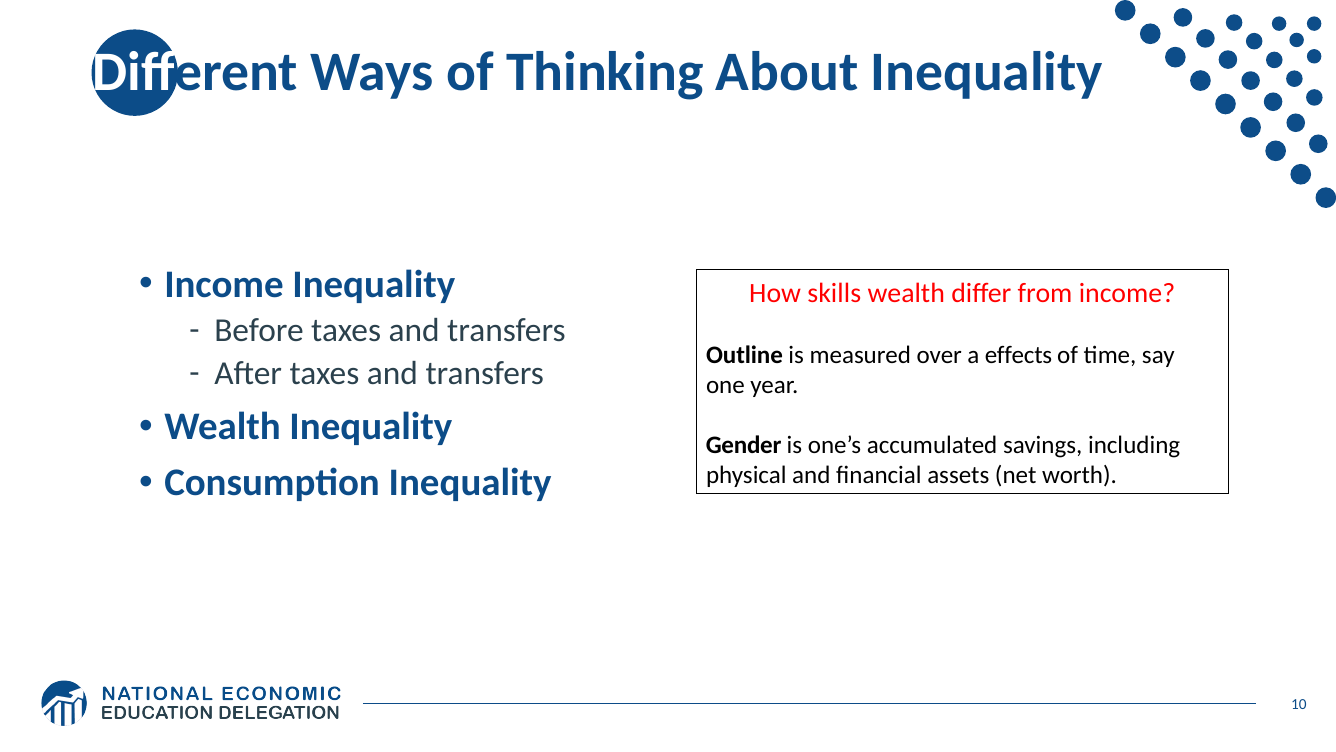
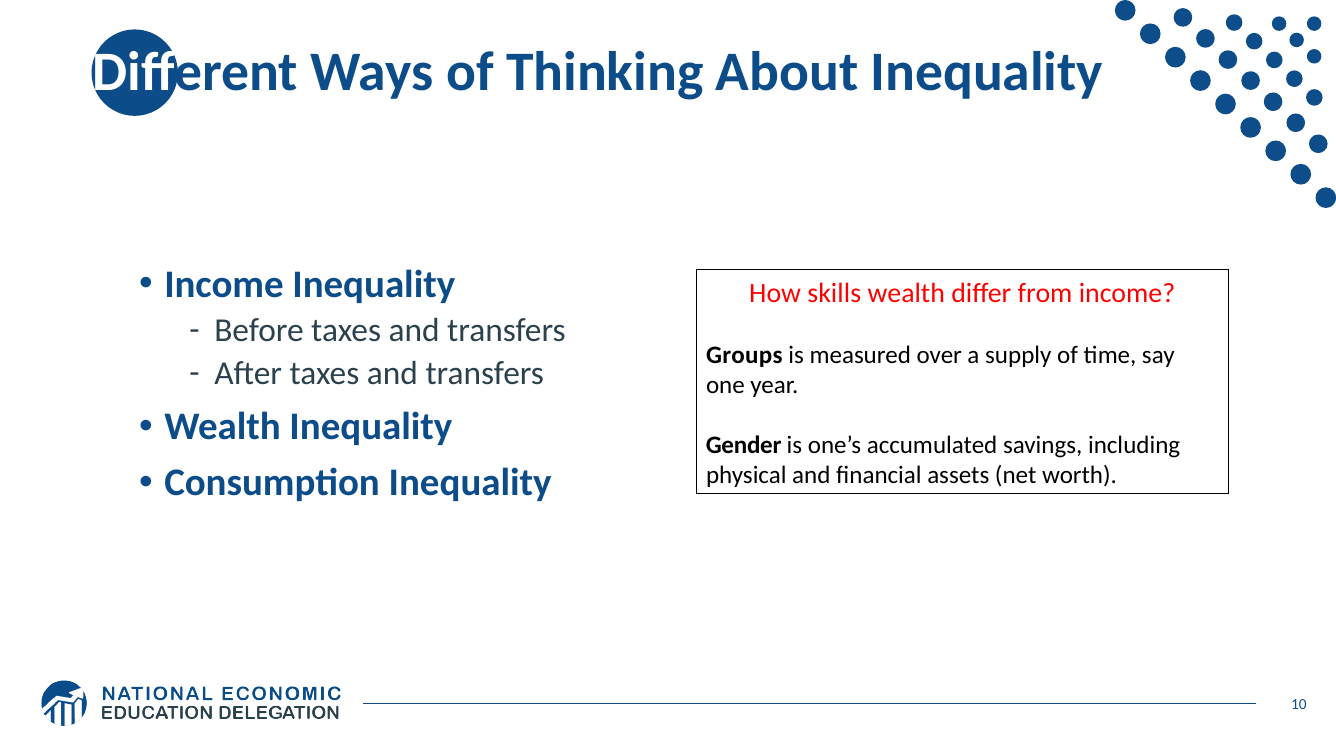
Outline: Outline -> Groups (744, 355)
effects: effects -> supply (1018, 355)
